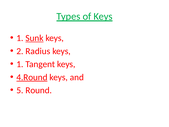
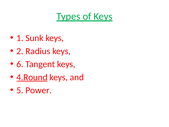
Sunk underline: present -> none (34, 38)
1: 1 -> 6 (20, 64)
Round: Round -> Power (39, 90)
